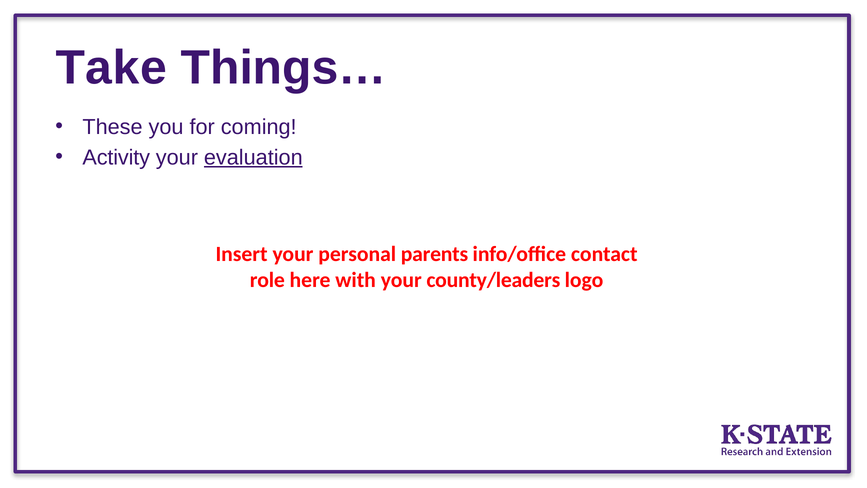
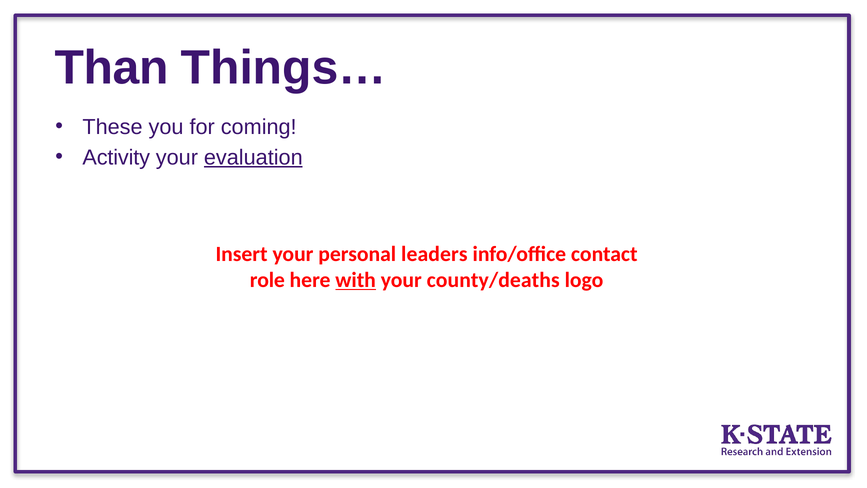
Take: Take -> Than (112, 68)
parents: parents -> leaders (434, 254)
with underline: none -> present (356, 280)
county/leaders: county/leaders -> county/deaths (493, 280)
